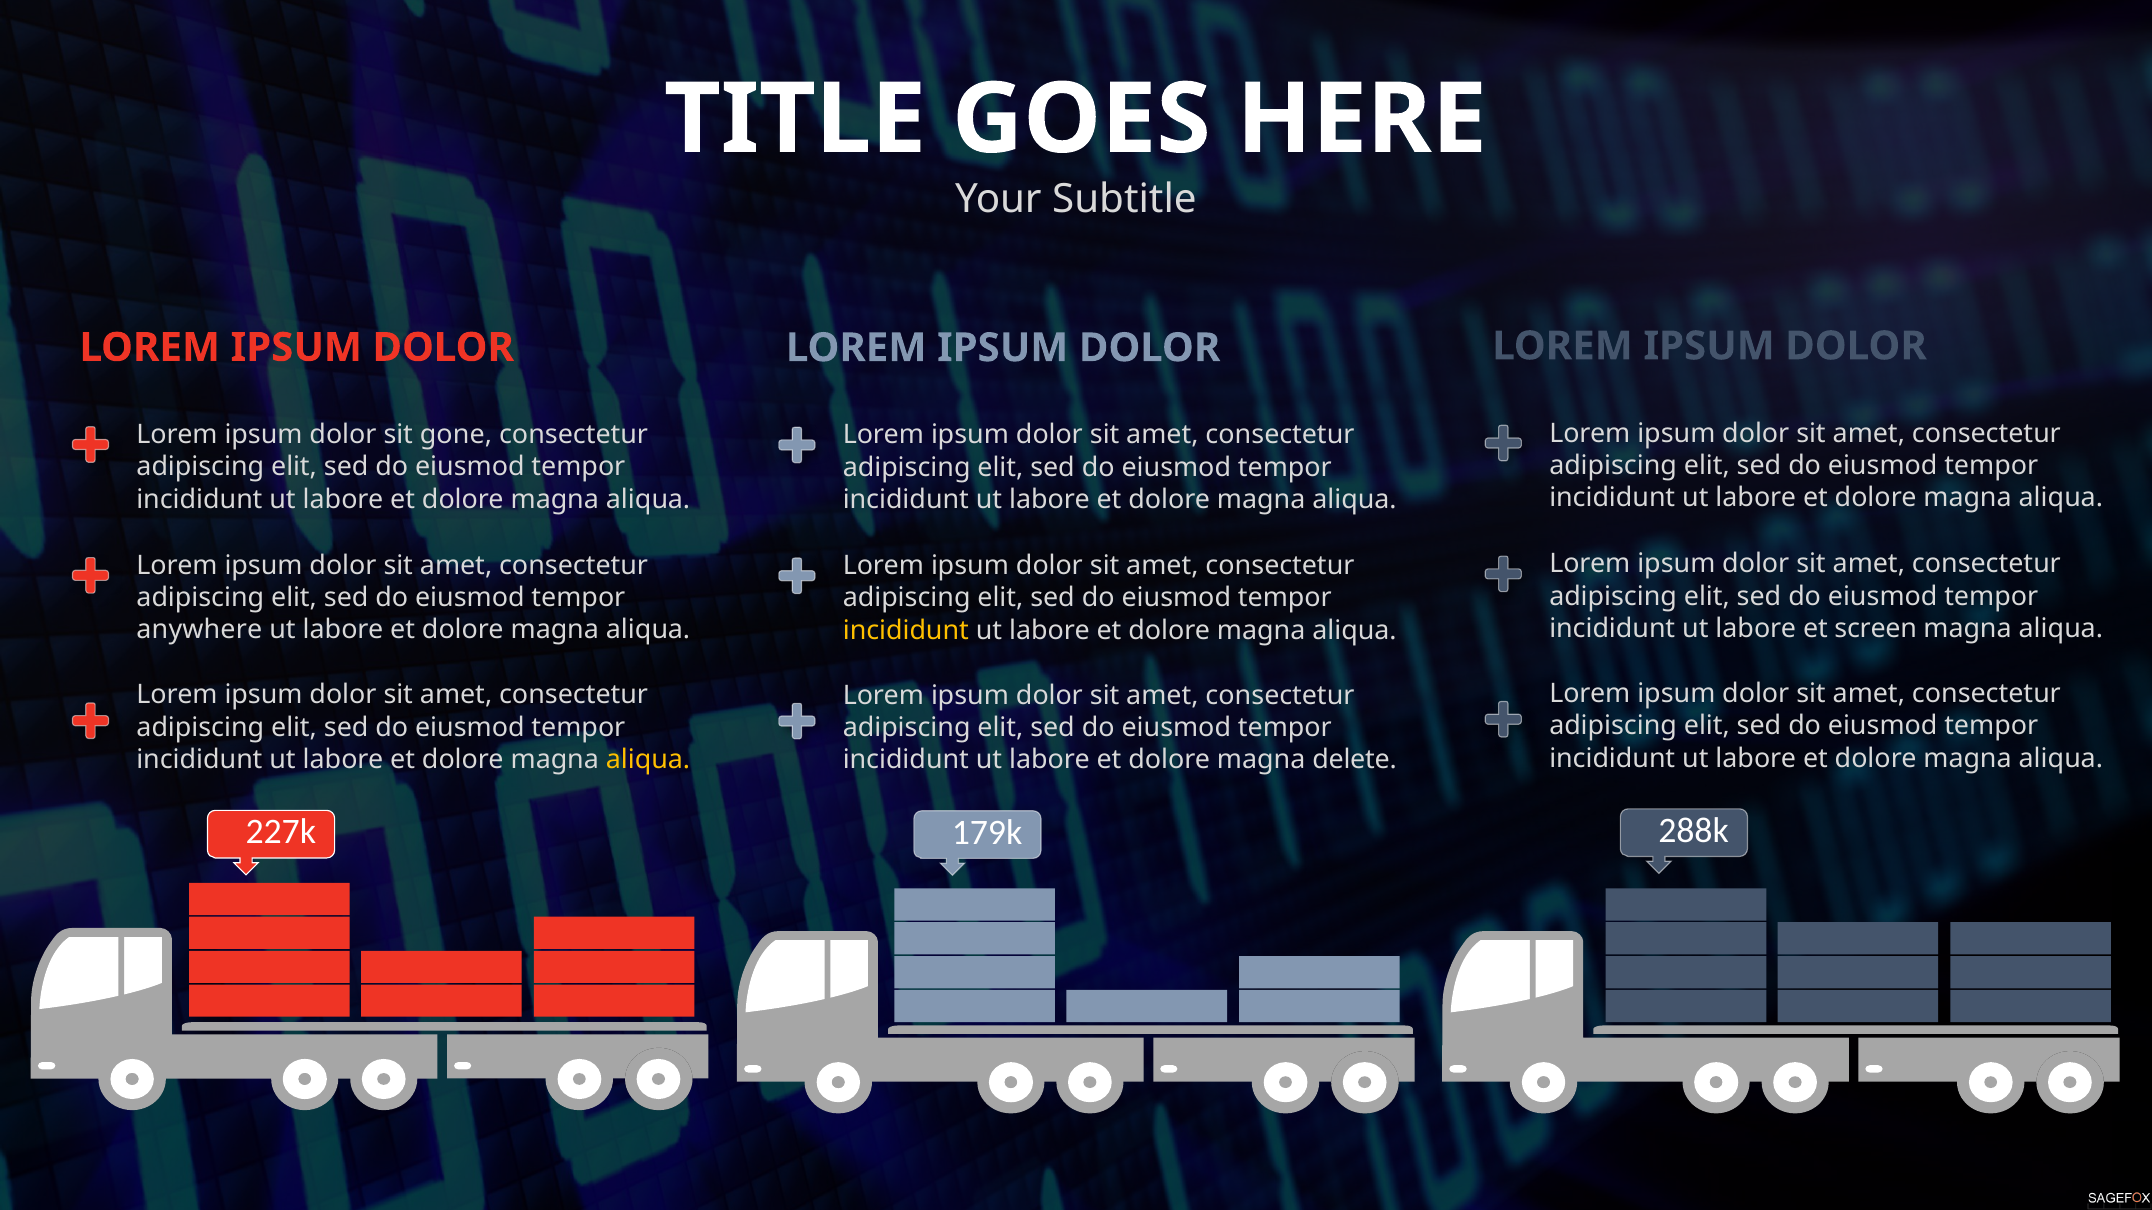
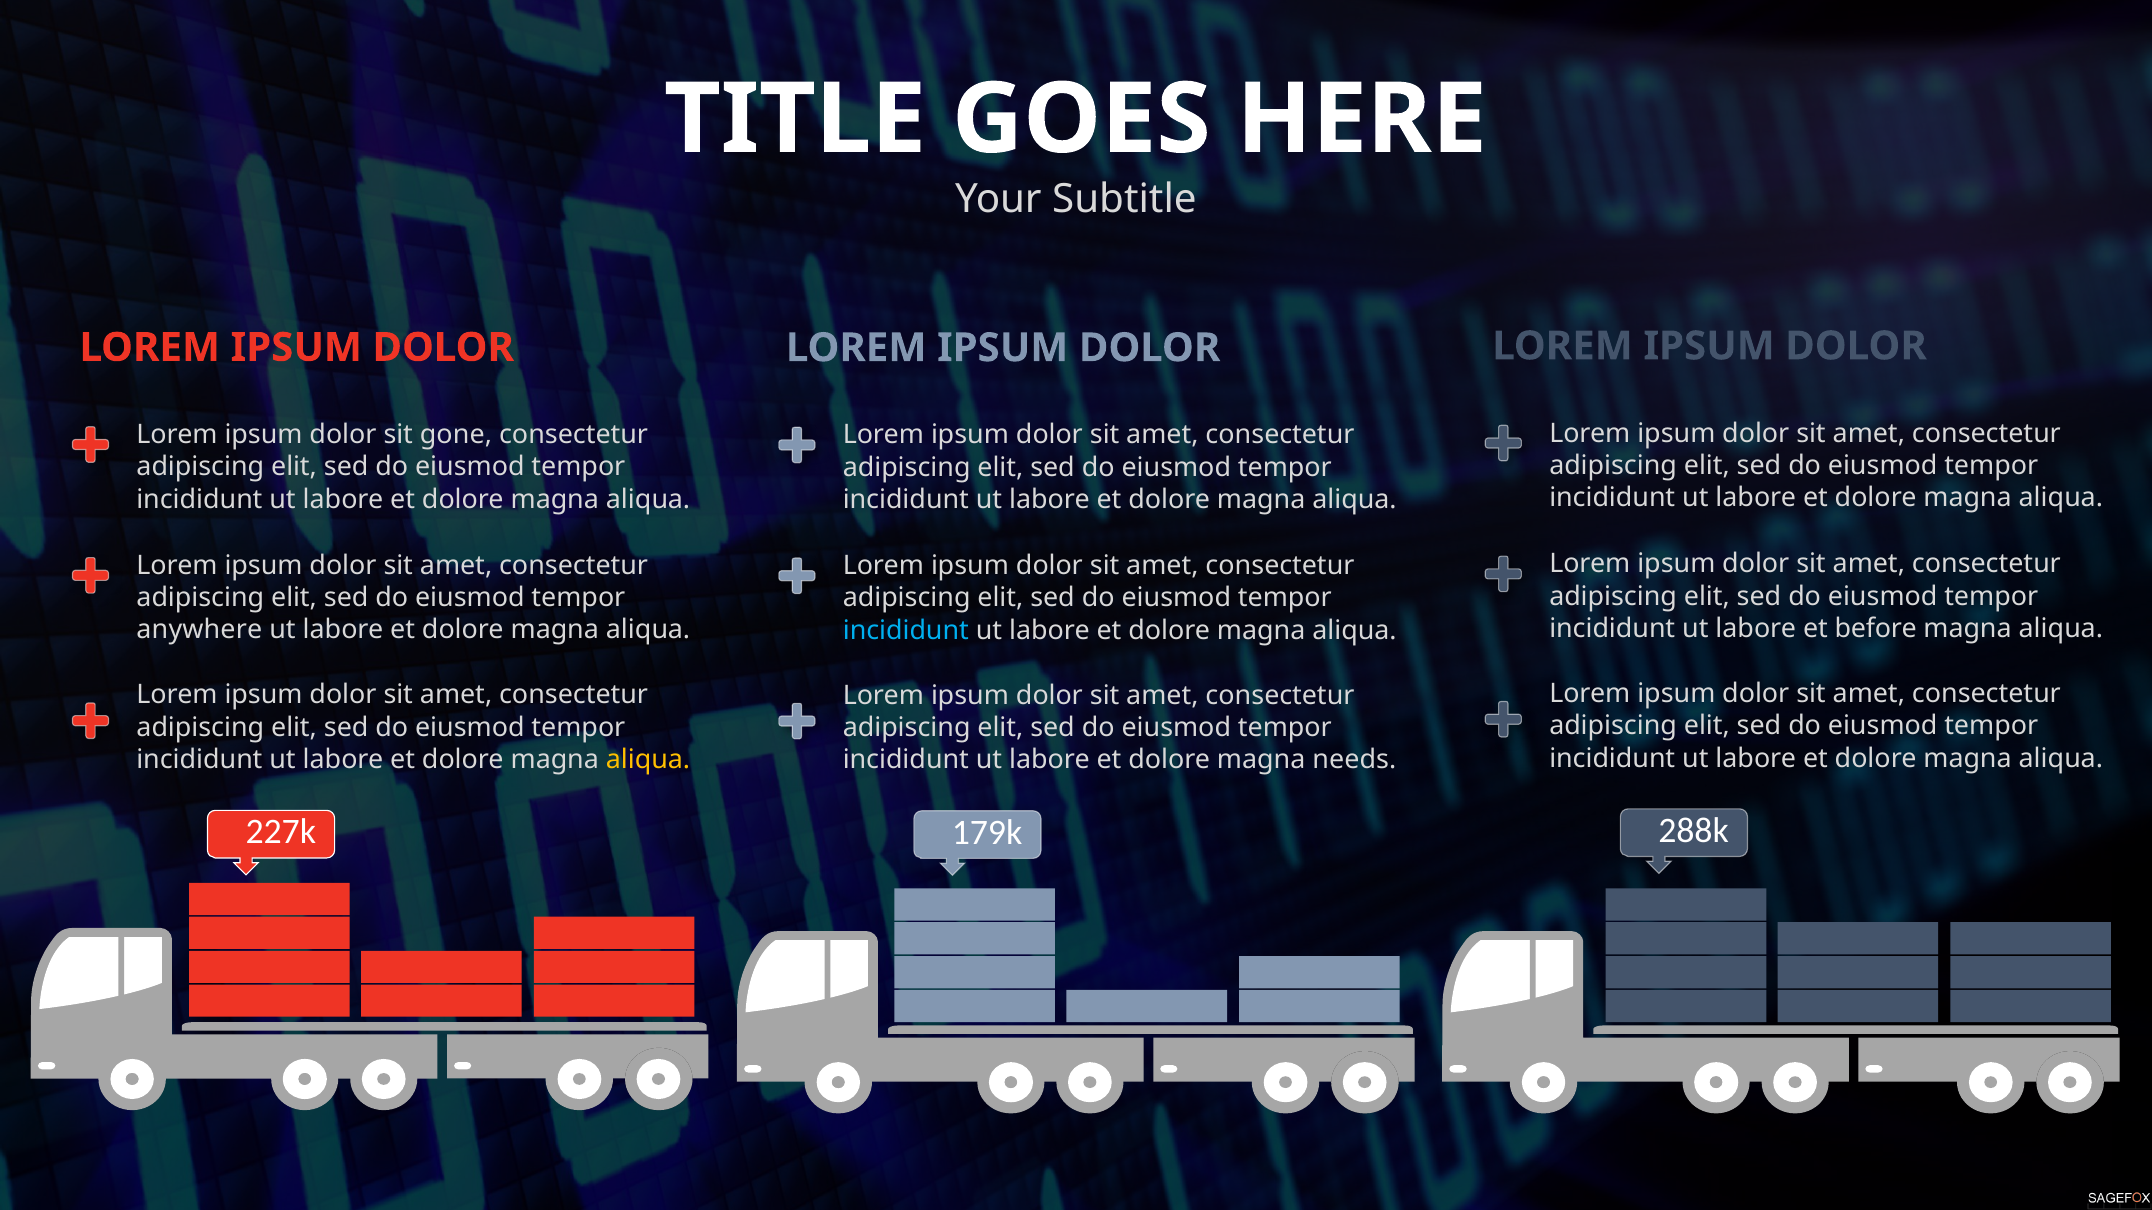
screen: screen -> before (1876, 629)
incididunt colour: yellow -> light blue (906, 631)
delete: delete -> needs (1354, 760)
